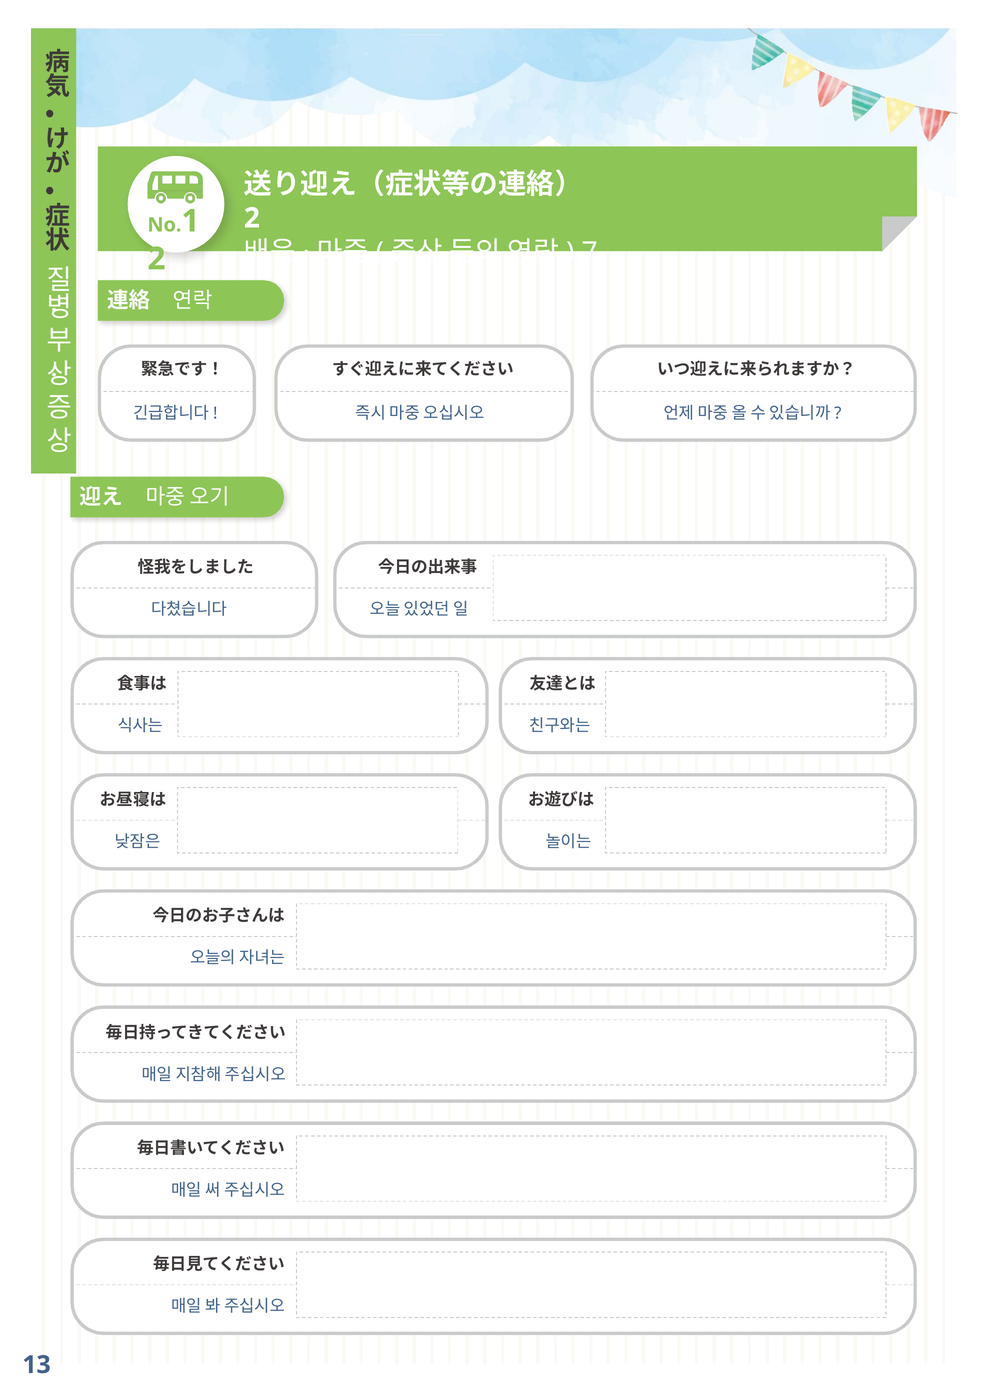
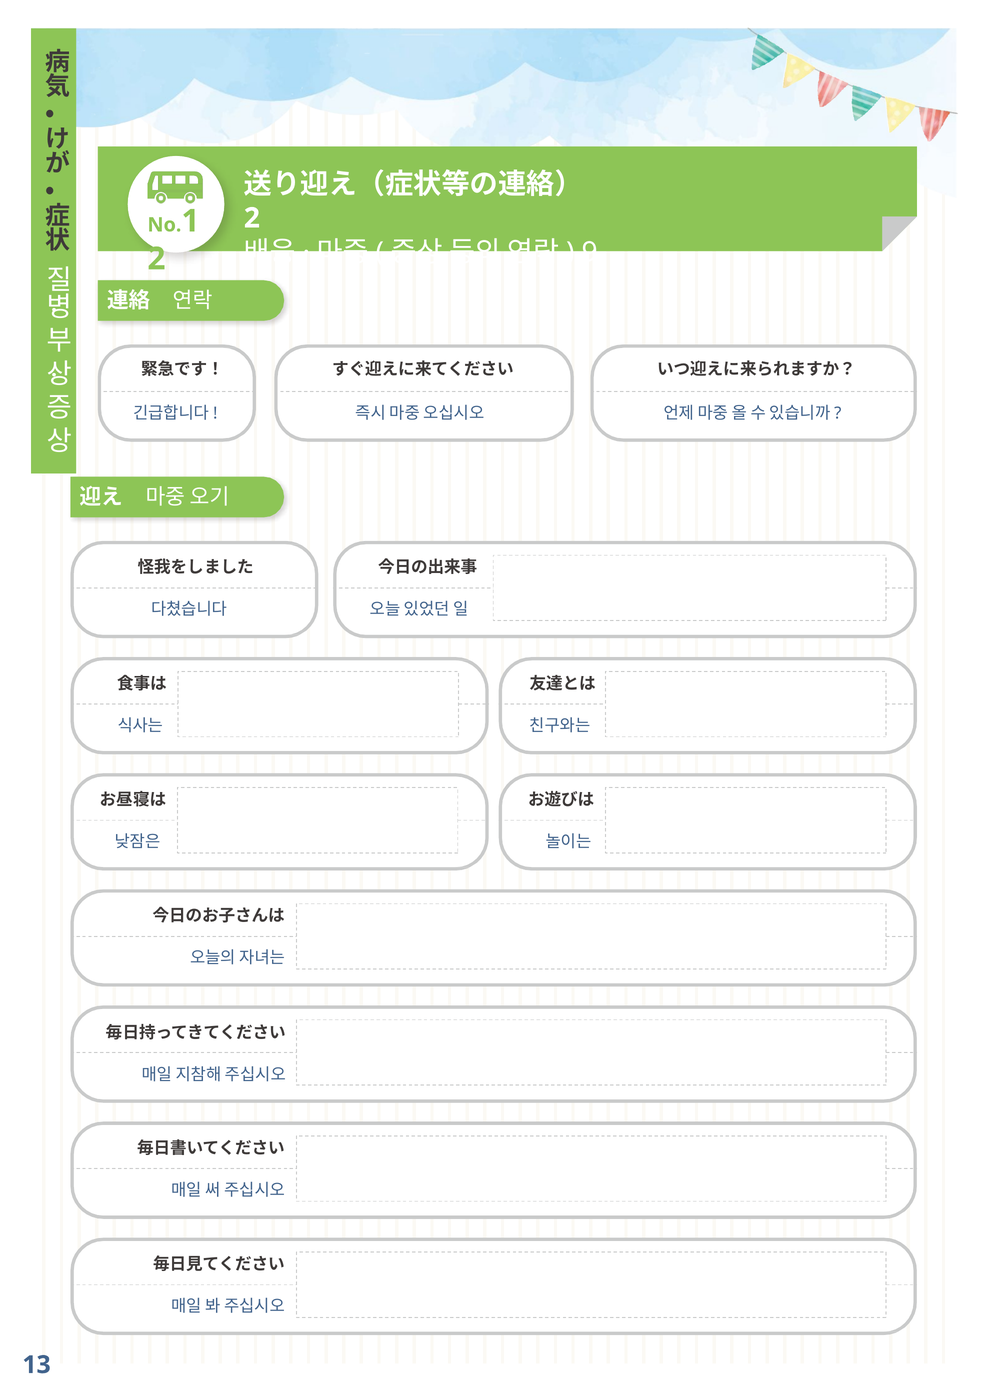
7: 7 -> 9 (590, 252)
